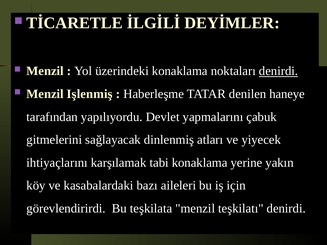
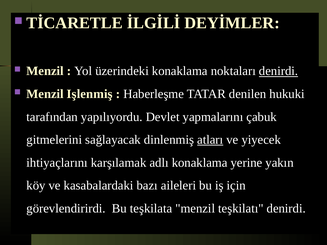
haneye: haneye -> hukuki (287, 94)
atları underline: none -> present (210, 140)
tabi: tabi -> adlı (159, 163)
